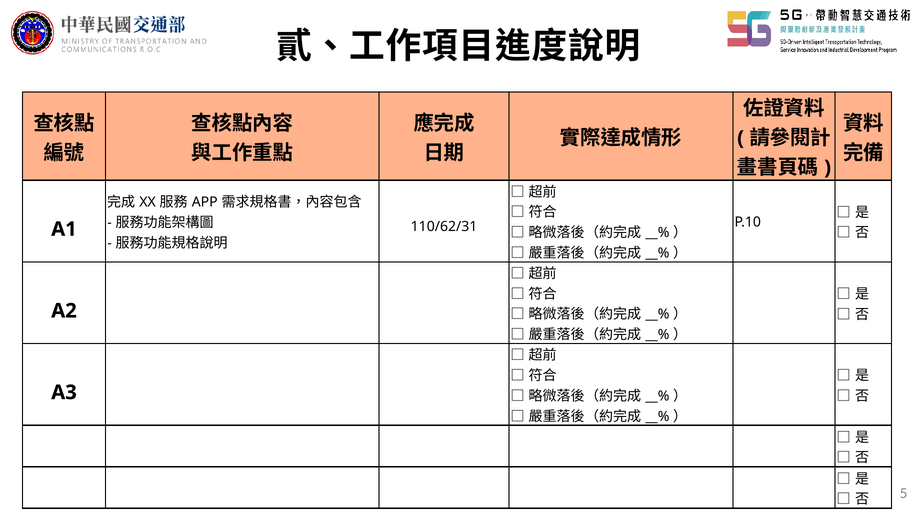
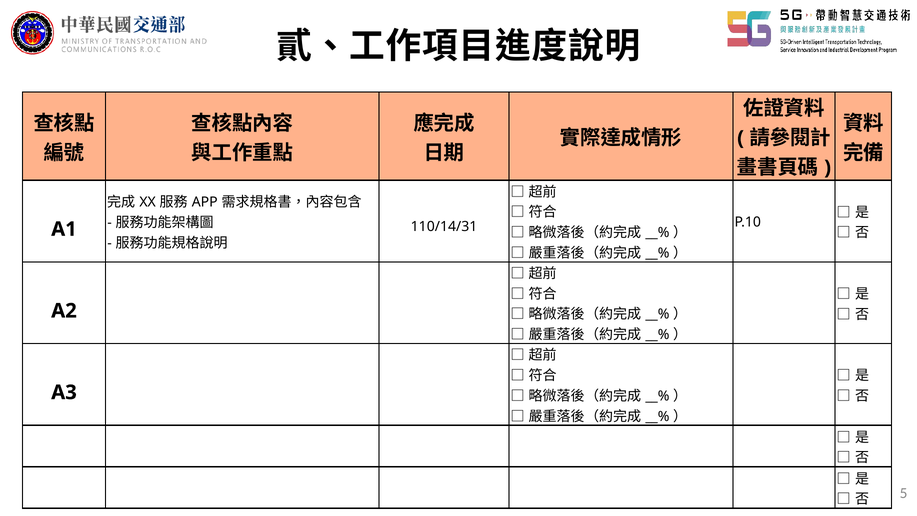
110/62/31: 110/62/31 -> 110/14/31 (444, 227)
